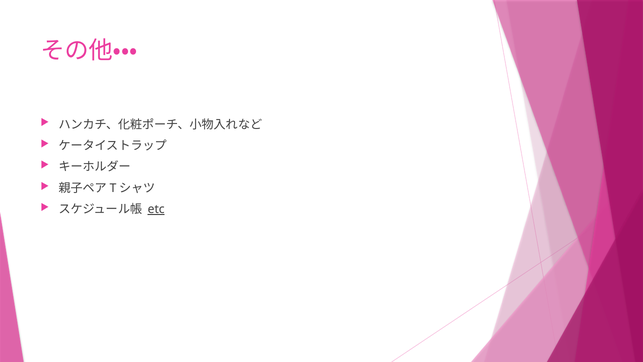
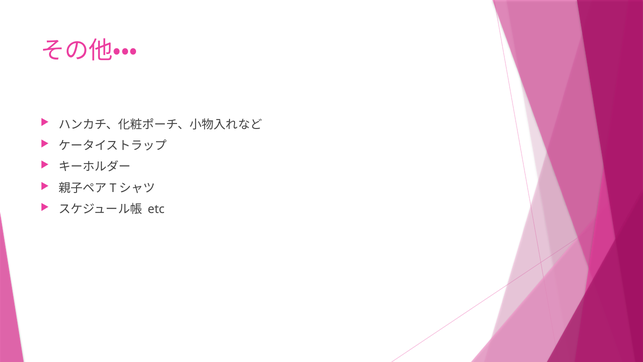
etc underline: present -> none (156, 209)
